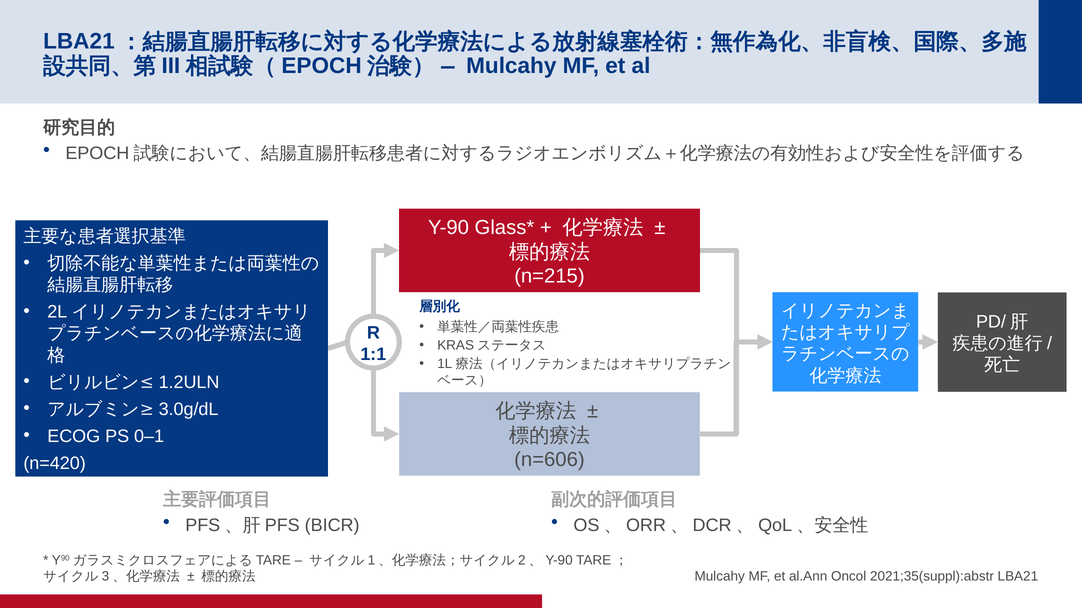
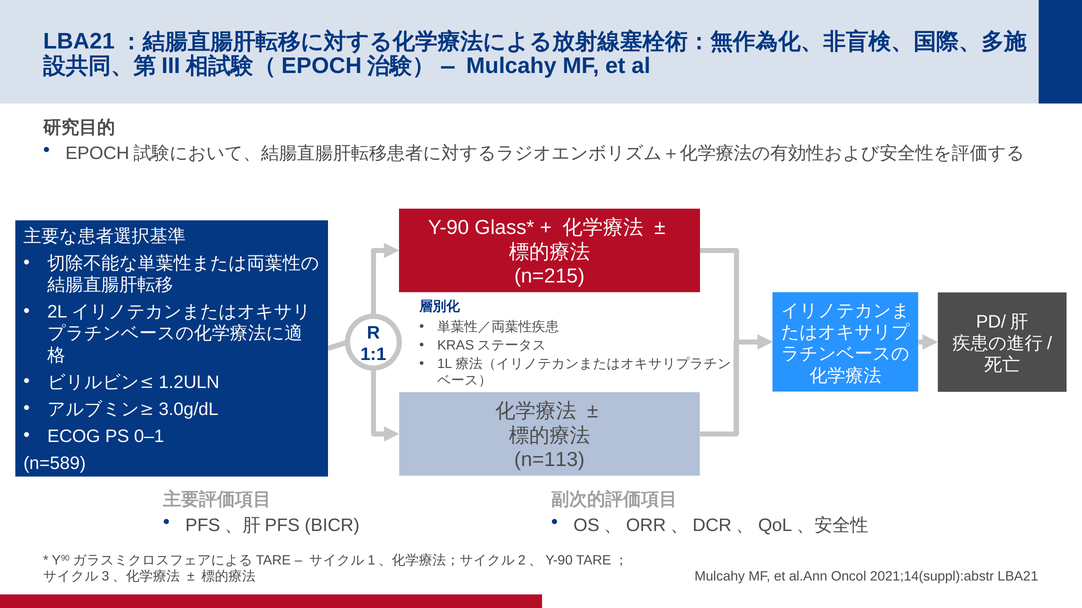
n=606: n=606 -> n=113 (549, 460)
n=420: n=420 -> n=589 (55, 464)
2021;35(suppl):abstr: 2021;35(suppl):abstr -> 2021;14(suppl):abstr (932, 577)
